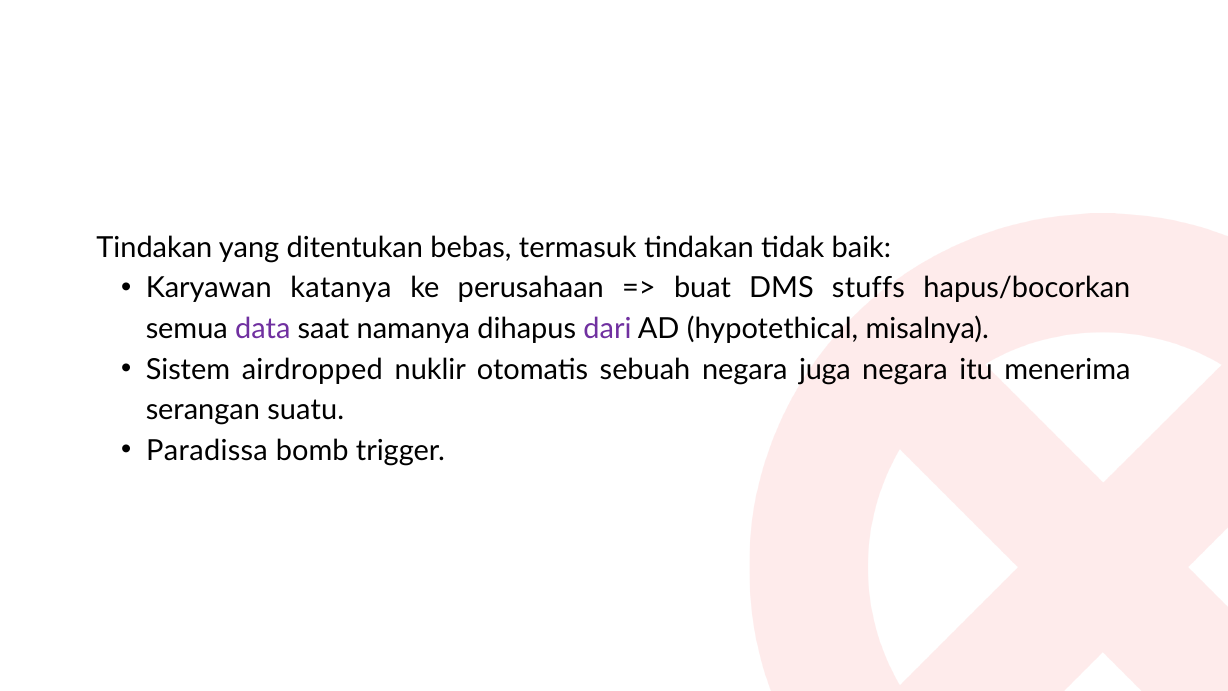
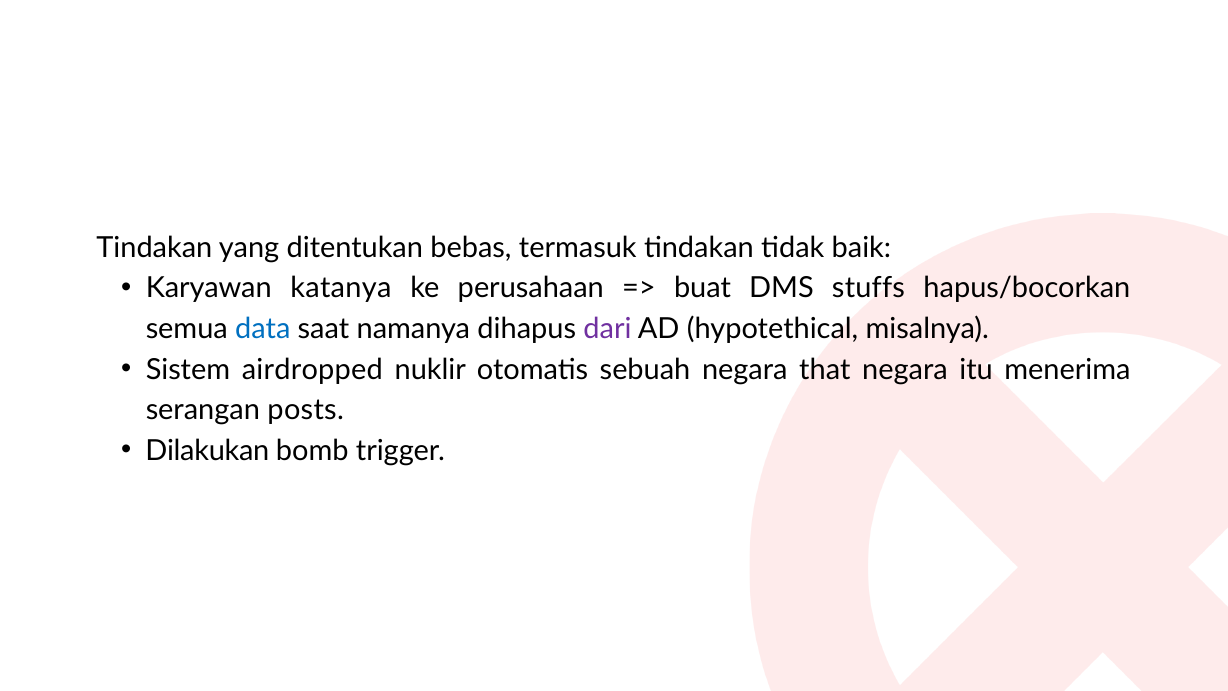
data colour: purple -> blue (263, 329)
juga: juga -> that (825, 369)
suatu: suatu -> posts (306, 410)
Paradissa: Paradissa -> Dilakukan (207, 451)
